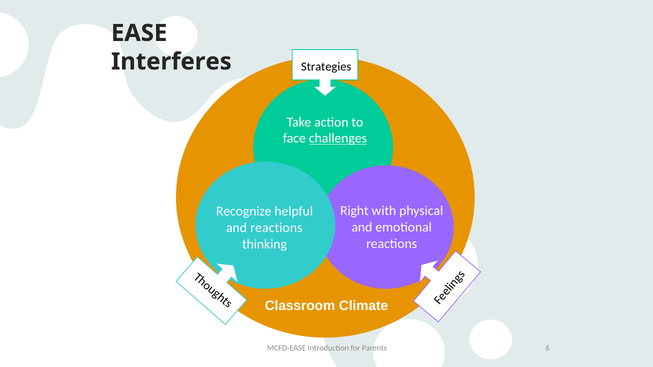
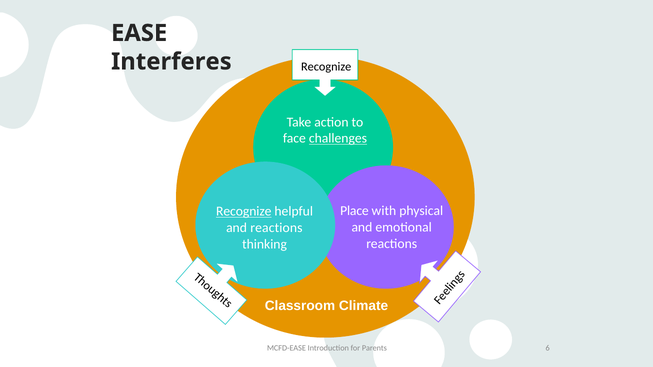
Strategies: Strategies -> Recognize (326, 67)
Right: Right -> Place (354, 211)
Recognize underline: none -> present (244, 212)
